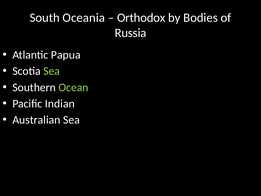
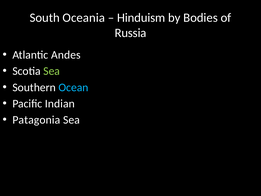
Orthodox: Orthodox -> Hinduism (141, 18)
Papua: Papua -> Andes (66, 55)
Ocean colour: light green -> light blue (73, 87)
Australian: Australian -> Patagonia (36, 120)
